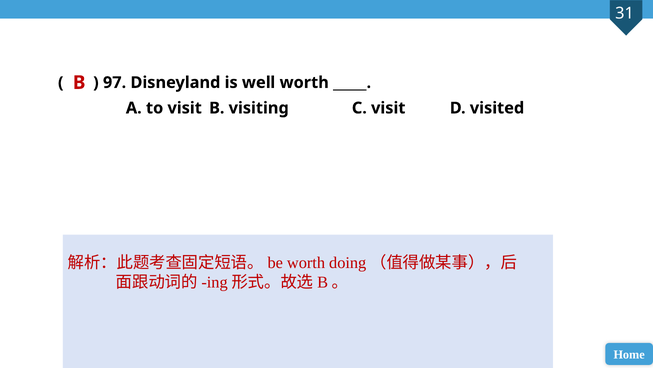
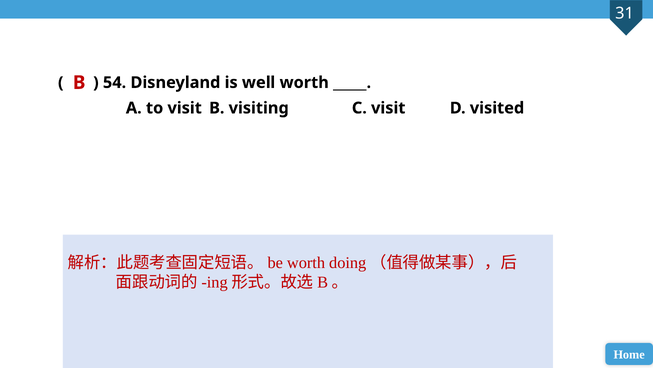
97: 97 -> 54 (115, 82)
